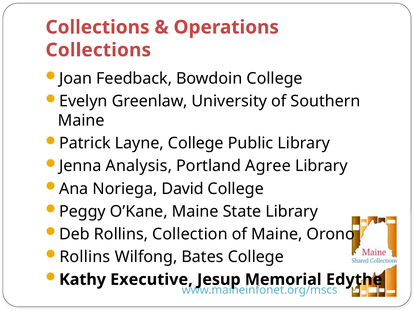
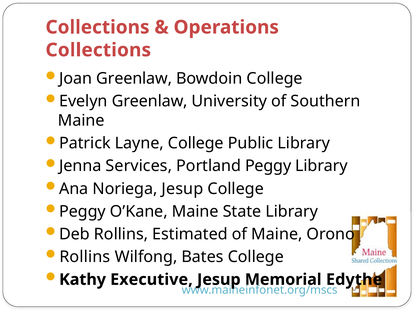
Joan Feedback: Feedback -> Greenlaw (134, 78)
Analysis: Analysis -> Services (139, 166)
Portland Agree: Agree -> Peggy (268, 166)
Noriega David: David -> Jesup (182, 188)
Collection: Collection -> Estimated (190, 234)
